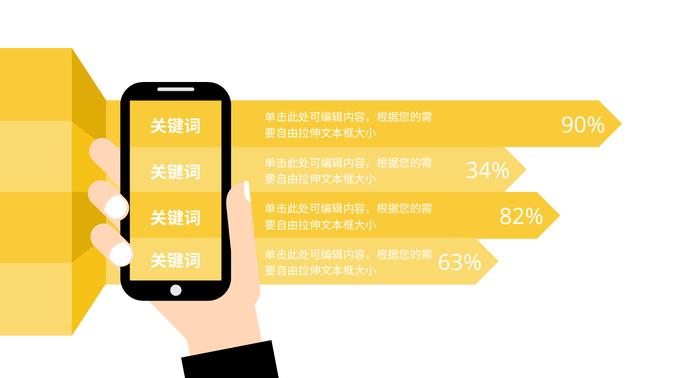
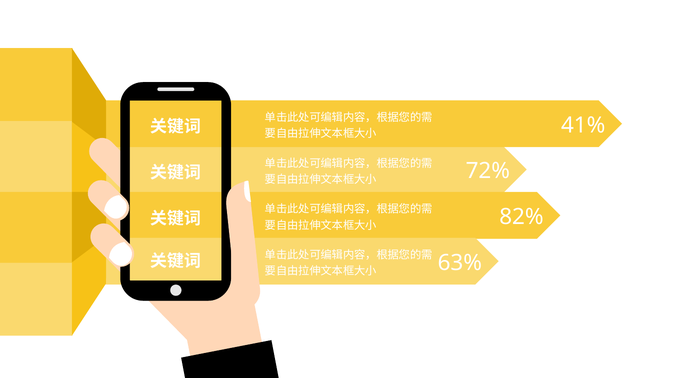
90%: 90% -> 41% (583, 125)
34%: 34% -> 72% (488, 171)
